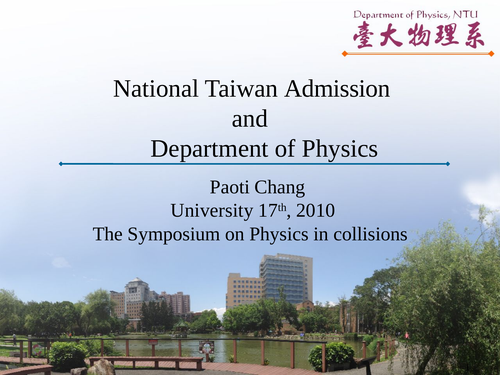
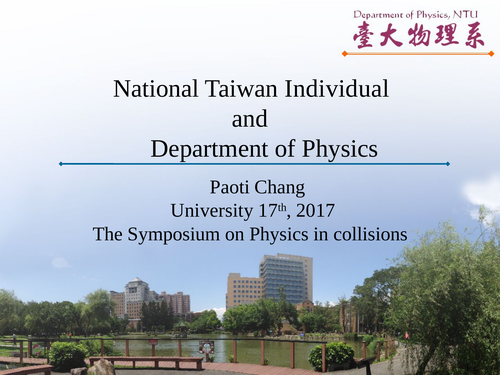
Admission: Admission -> Individual (337, 89)
2010: 2010 -> 2017 (316, 211)
